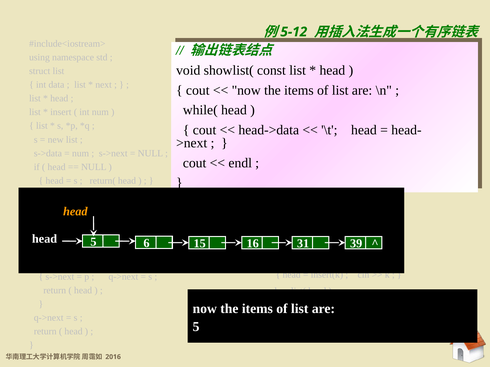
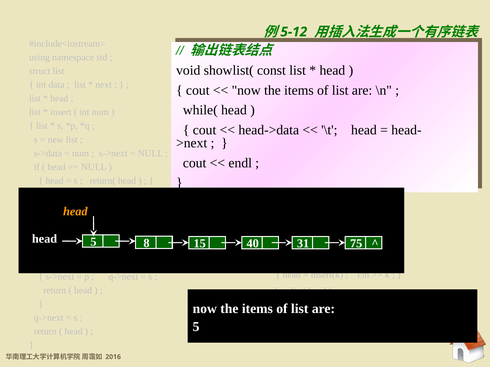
6: 6 -> 8 (147, 243)
16: 16 -> 40 (253, 244)
39: 39 -> 75 (356, 244)
